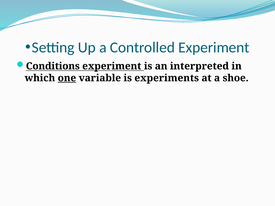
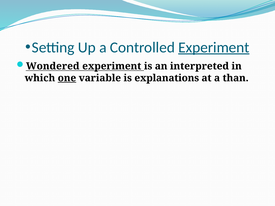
Experiment underline: none -> present (214, 47)
Conditions: Conditions -> Wondered (53, 66)
experiments: experiments -> explanations (167, 78)
shoe: shoe -> than (236, 78)
